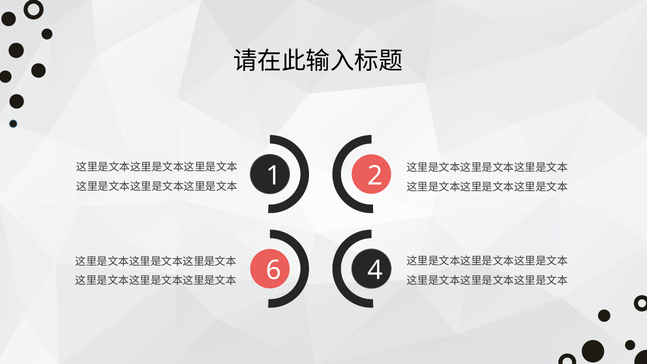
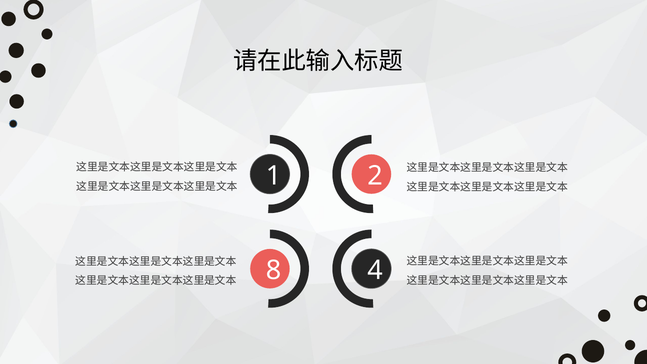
6: 6 -> 8 (273, 270)
